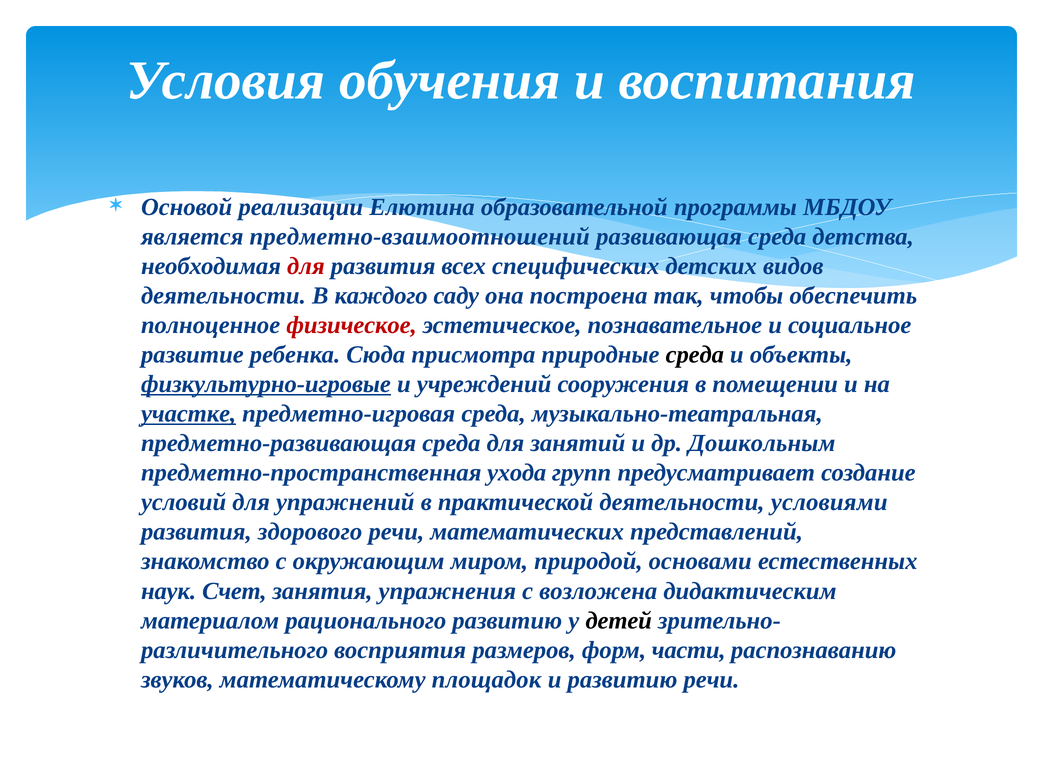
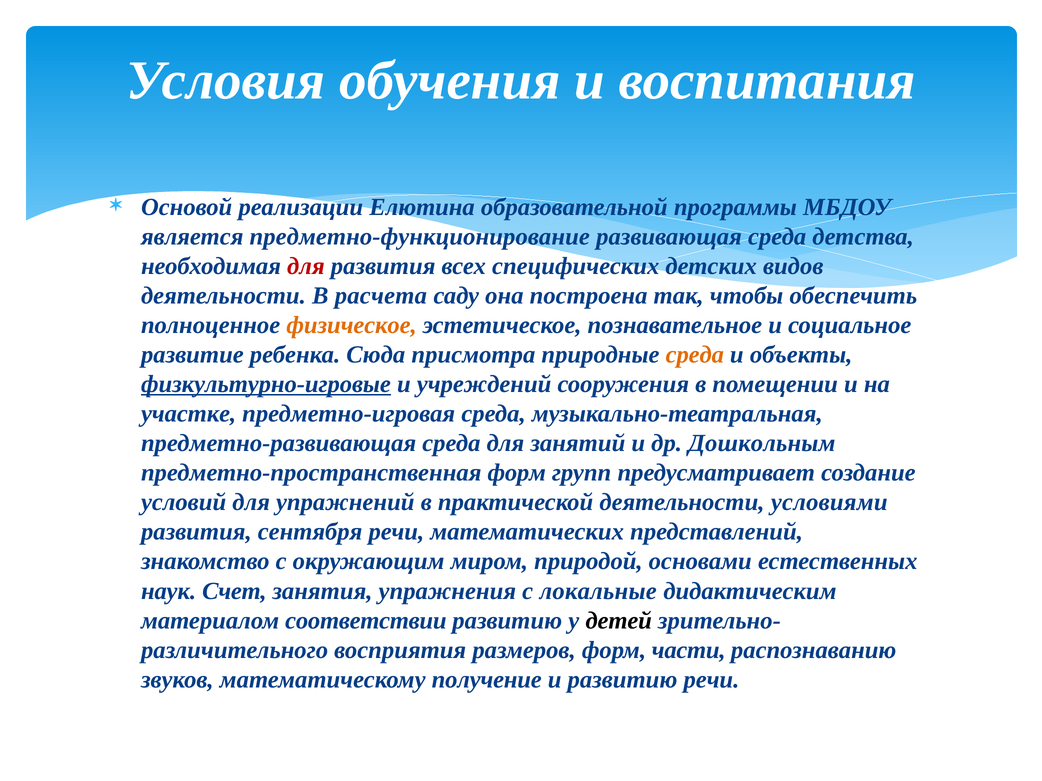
предметно-взаимоотношений: предметно-взаимоотношений -> предметно-функционирование (420, 237)
каждого: каждого -> расчета (381, 296)
физическое colour: red -> orange (352, 325)
среда colour: black -> orange (695, 355)
участке underline: present -> none (189, 414)
предметно-пространственная ухода: ухода -> форм (517, 473)
здорового: здорового -> сентября (310, 532)
возложена: возложена -> локальные (598, 591)
рационального: рационального -> соответствии (366, 621)
площадок: площадок -> получение (487, 680)
